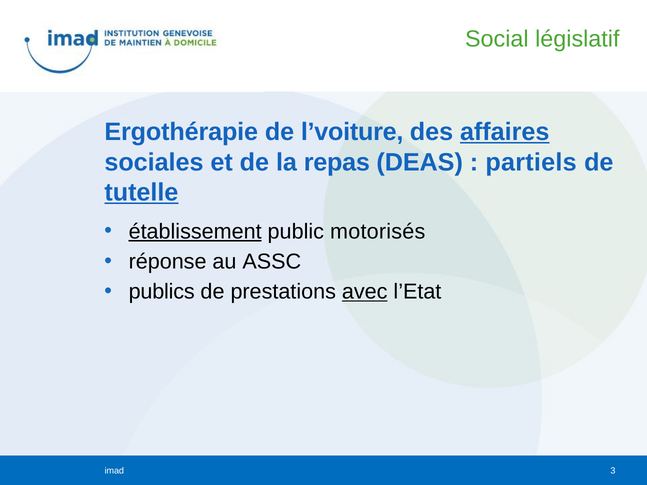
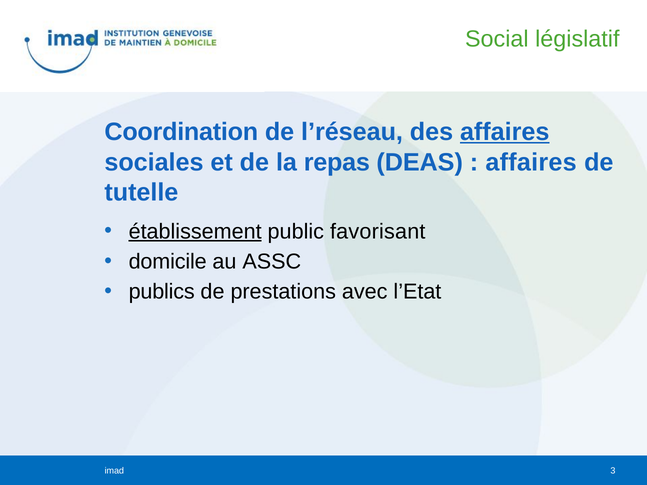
Ergothérapie: Ergothérapie -> Coordination (181, 132)
l’voiture: l’voiture -> l’réseau (352, 132)
partiels: partiels -> affaires (531, 162)
tutelle underline: present -> none (141, 192)
motorisés: motorisés -> favorisant (378, 232)
réponse: réponse -> domicile (168, 262)
avec underline: present -> none (365, 292)
